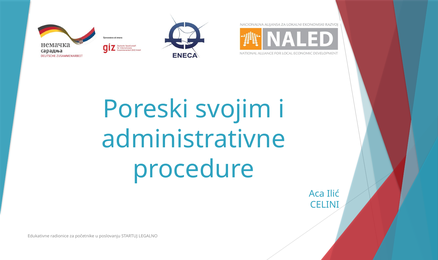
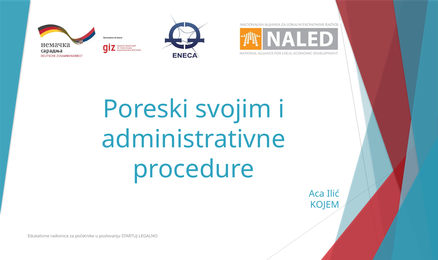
CELINI: CELINI -> KOJEM (325, 205)
